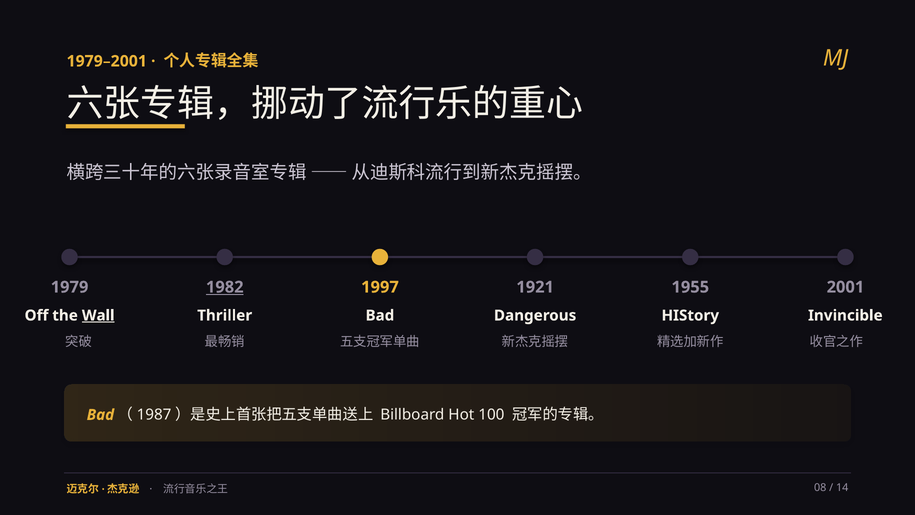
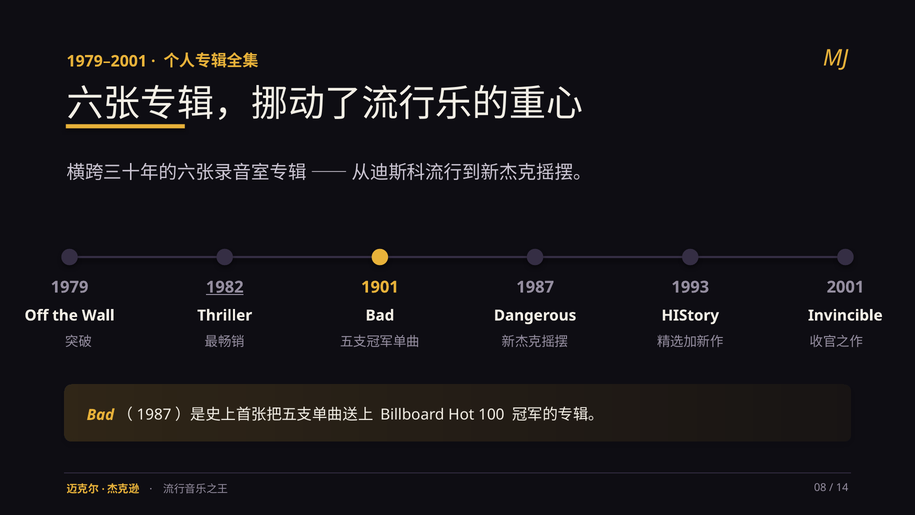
1997: 1997 -> 1901 (380, 287)
1921: 1921 -> 1987 (535, 287)
1955: 1955 -> 1993 (690, 287)
Wall underline: present -> none (98, 315)
